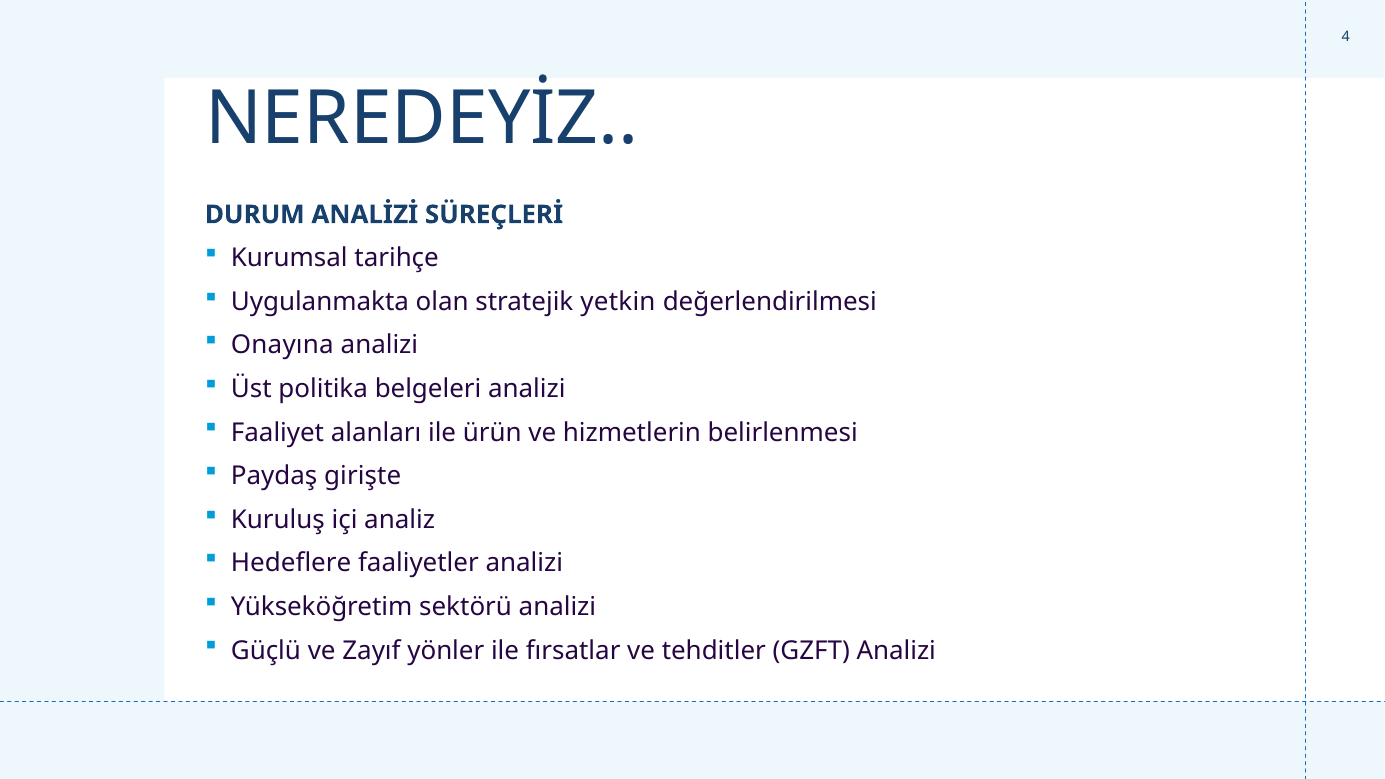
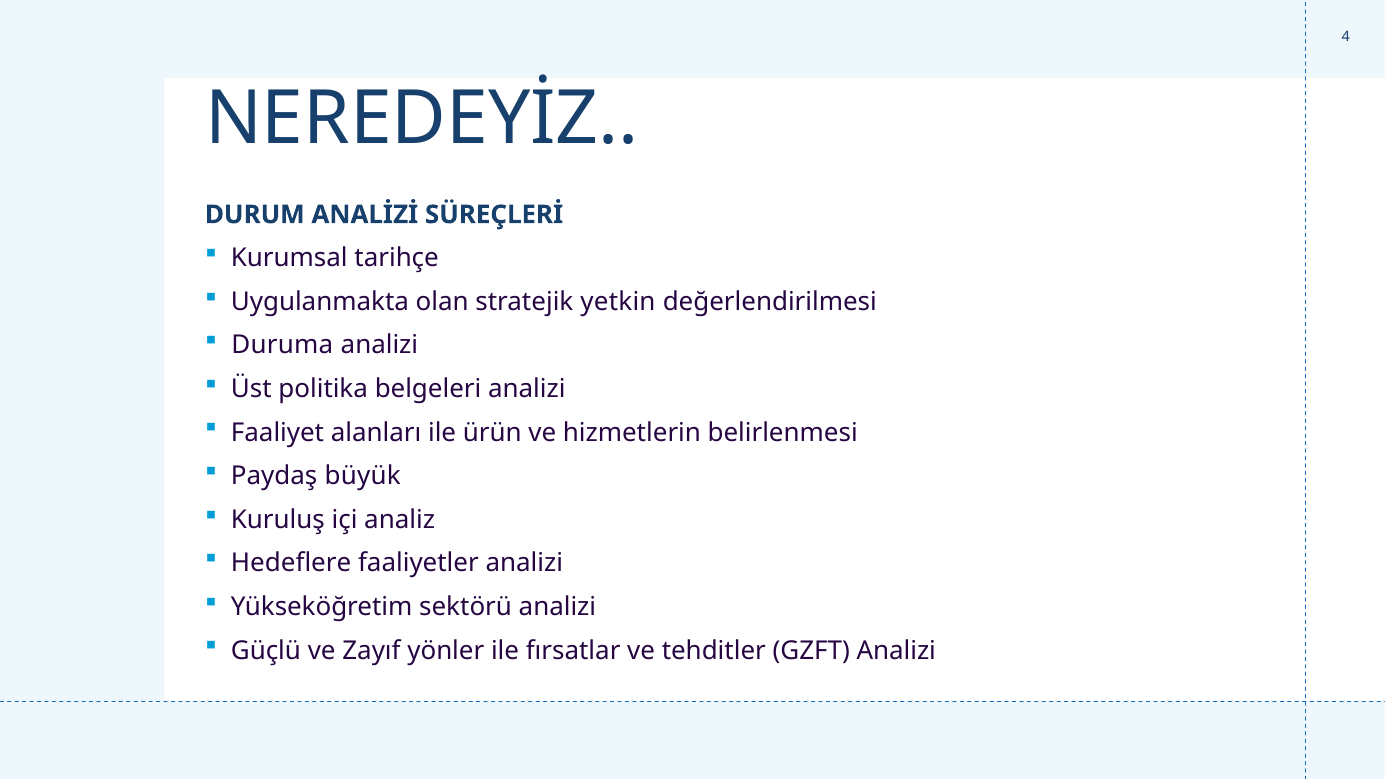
Onayına: Onayına -> Duruma (282, 345)
girişte: girişte -> büyük (363, 476)
